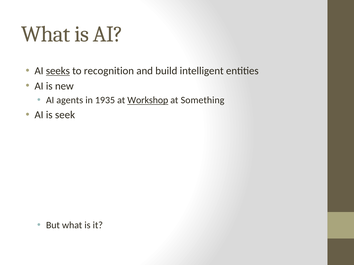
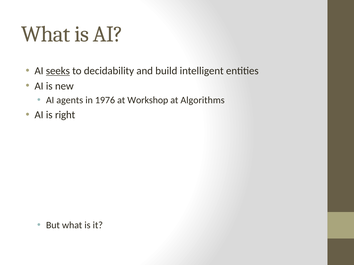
recognition: recognition -> decidability (109, 71)
1935: 1935 -> 1976 (105, 100)
Workshop underline: present -> none (148, 100)
Something: Something -> Algorithms (203, 100)
seek: seek -> right (65, 115)
